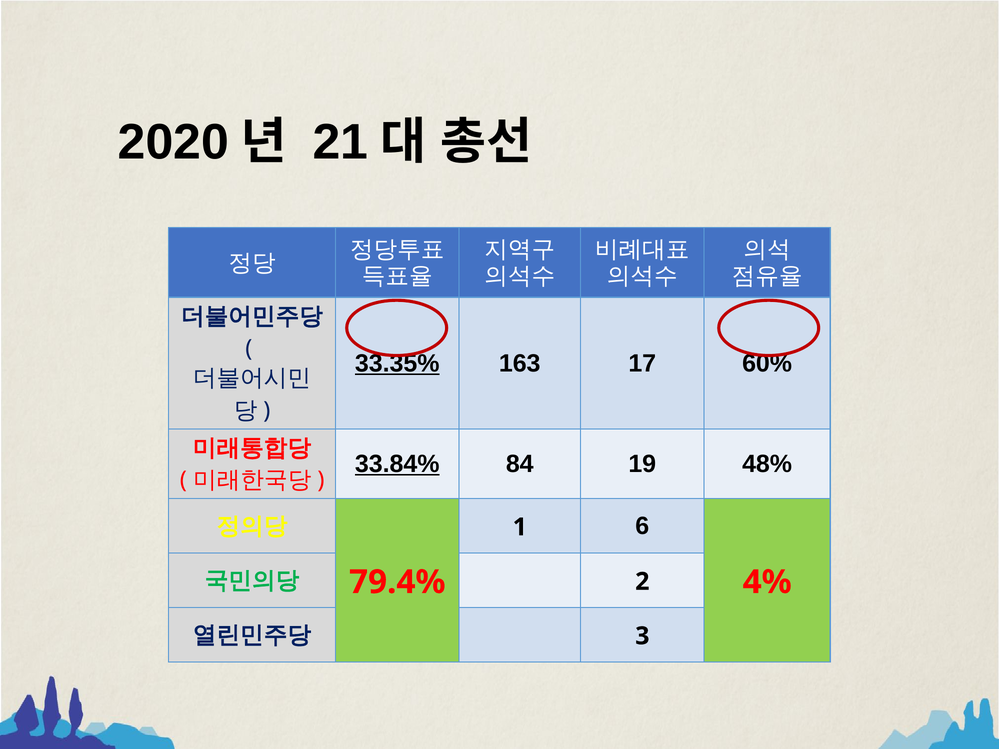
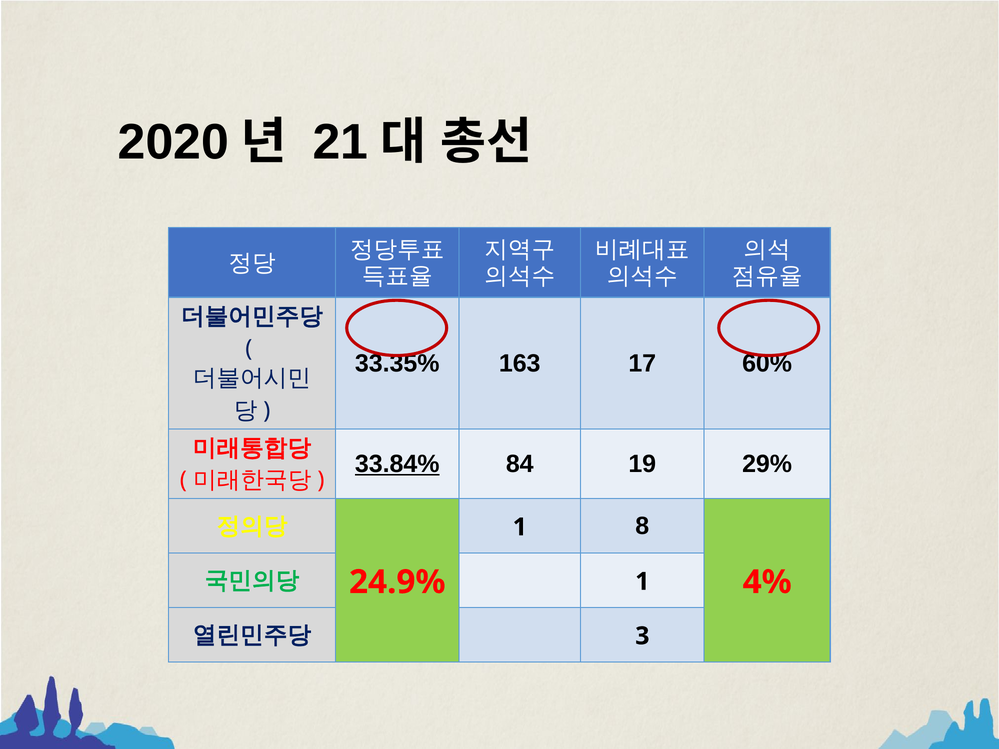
33.35% underline: present -> none (397, 364)
48%: 48% -> 29% (767, 464)
6: 6 -> 8 (642, 526)
2: 2 -> 1 (642, 582)
79.4%: 79.4% -> 24.9% (397, 582)
